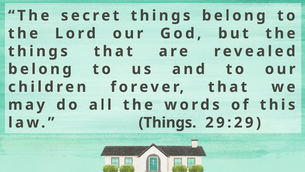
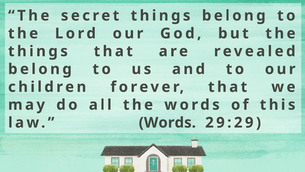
law Things: Things -> Words (167, 122)
